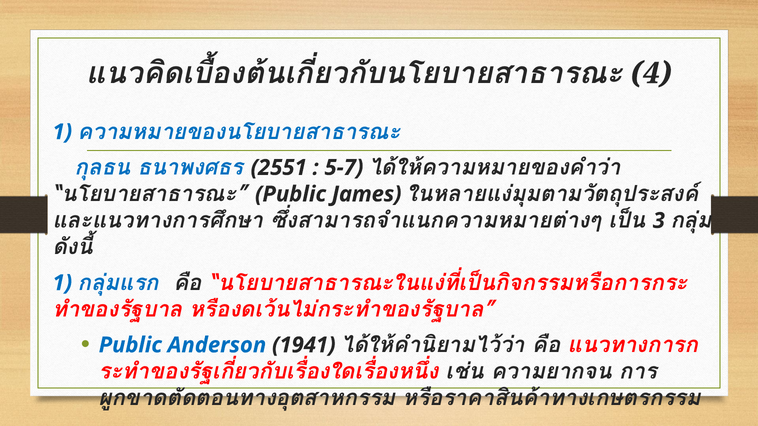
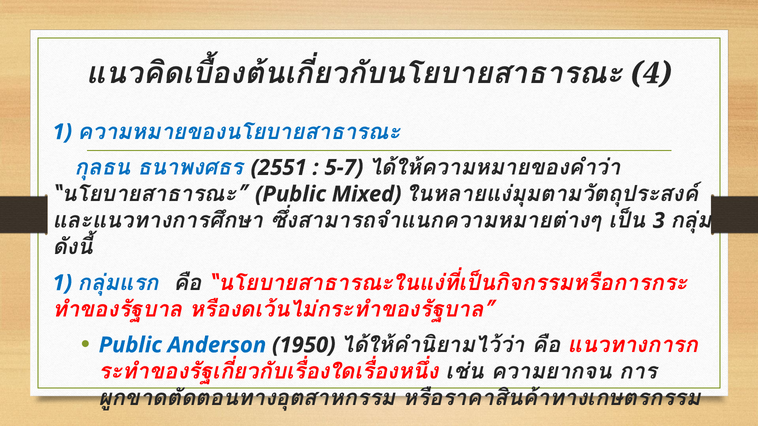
James: James -> Mixed (367, 194)
1941: 1941 -> 1950 (304, 345)
